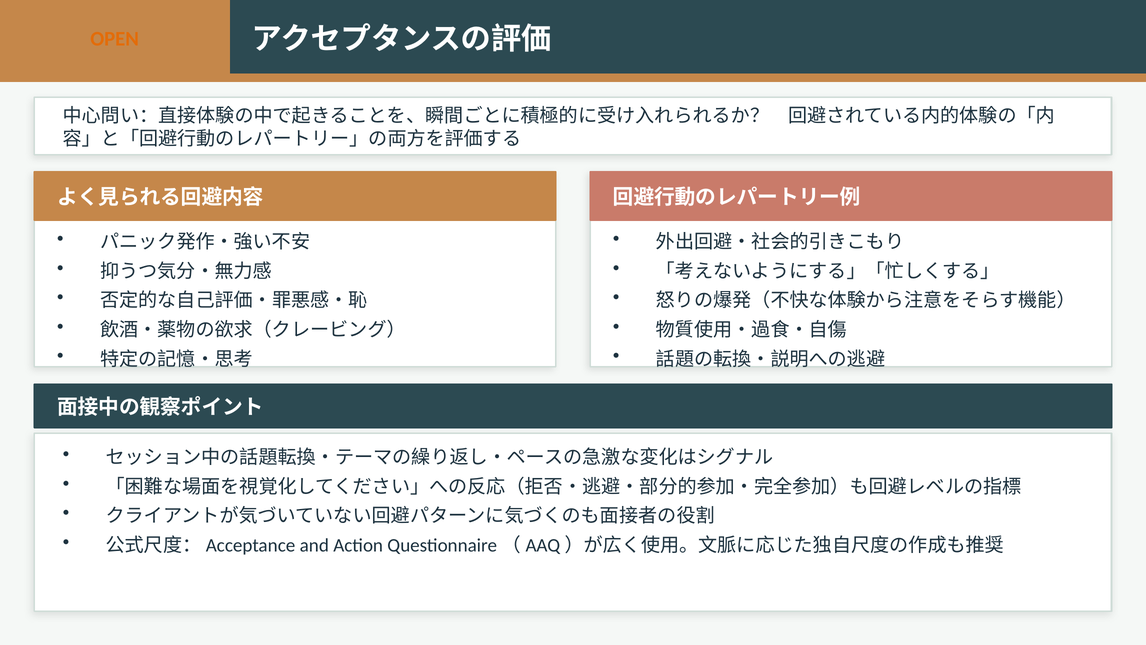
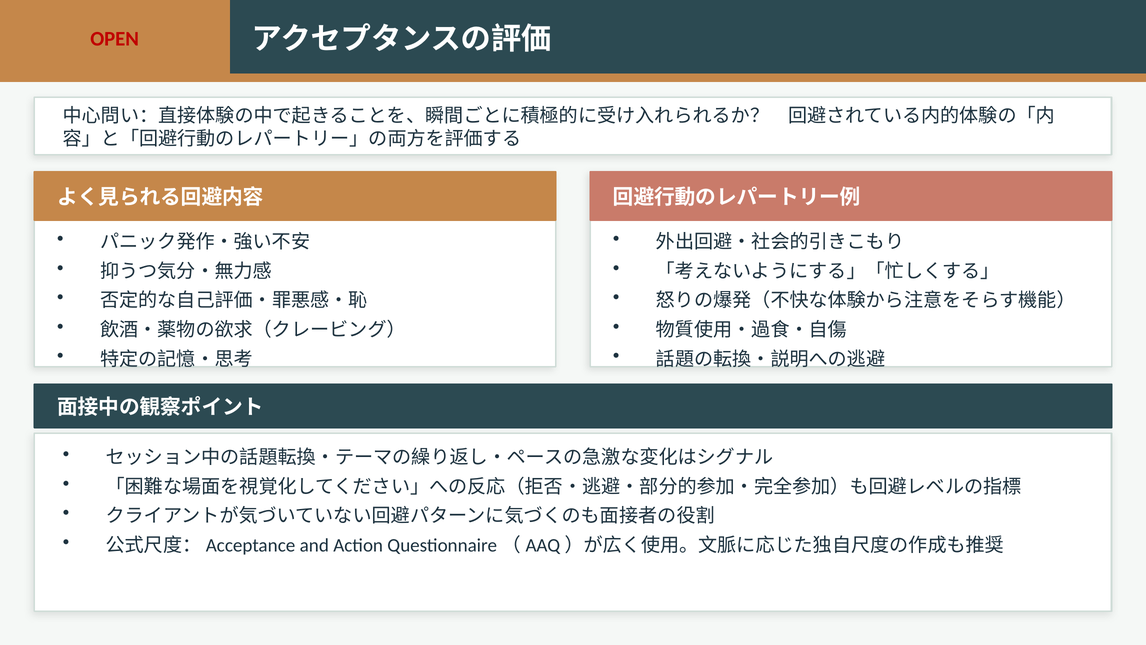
OPEN colour: orange -> red (115, 39)
